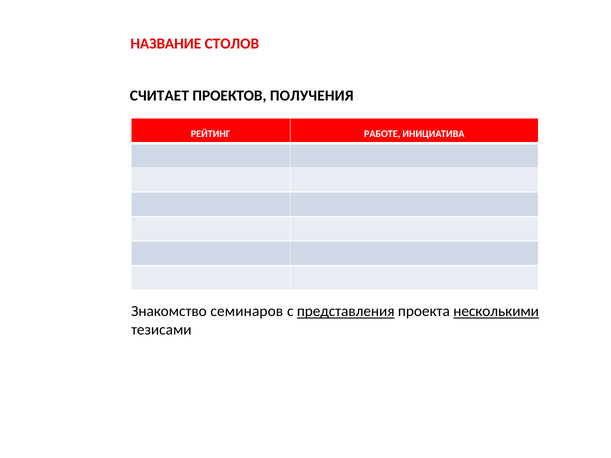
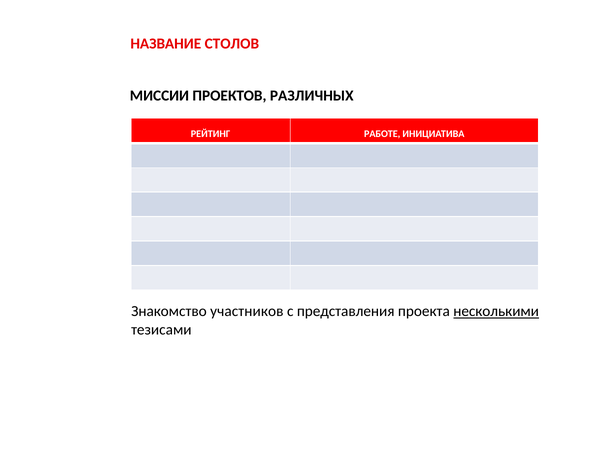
СЧИТАЕТ: СЧИТАЕТ -> МИССИИ (159, 96)
ПОЛУЧЕНИЯ: ПОЛУЧЕНИЯ -> РАЗЛИЧНЫХ (312, 96)
семинаров: семинаров -> участников (247, 312)
представления underline: present -> none (346, 312)
